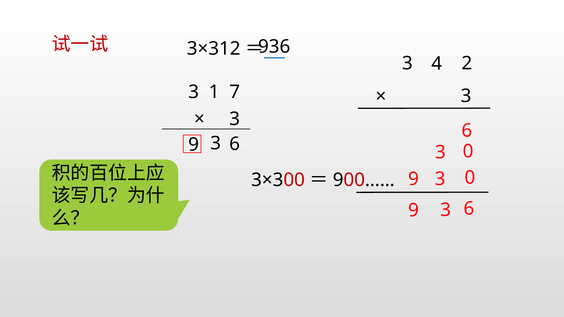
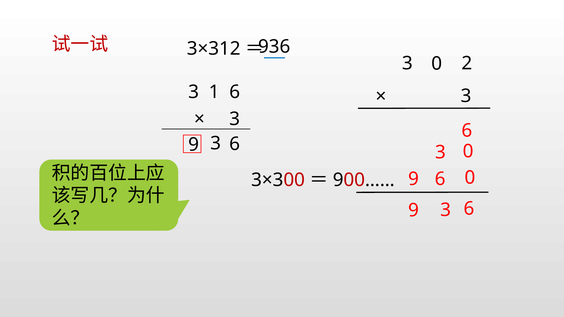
4: 4 -> 0 (437, 64)
1 7: 7 -> 6 (235, 92)
9 3: 3 -> 6 (440, 179)
